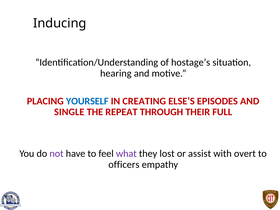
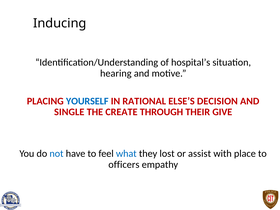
hostage’s: hostage’s -> hospital’s (191, 62)
CREATING: CREATING -> RATIONAL (144, 101)
EPISODES: EPISODES -> DECISION (217, 101)
REPEAT: REPEAT -> CREATE (121, 112)
FULL: FULL -> GIVE (222, 112)
not colour: purple -> blue (56, 154)
what colour: purple -> blue (126, 154)
overt: overt -> place (245, 154)
